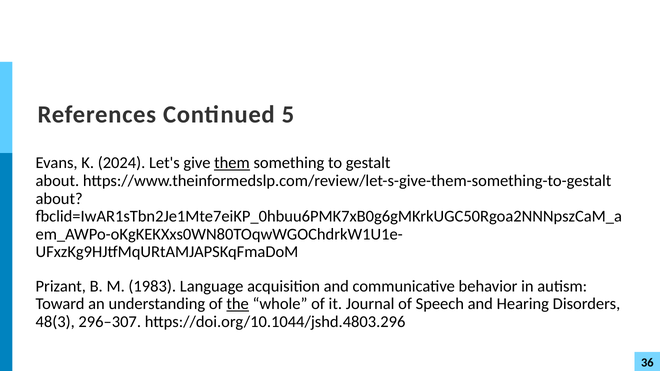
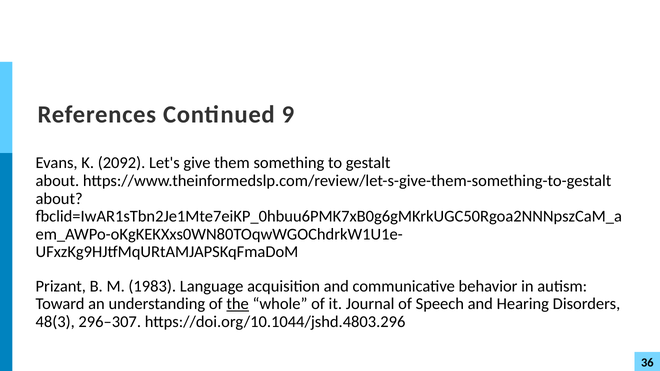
5: 5 -> 9 (288, 115)
2024: 2024 -> 2092 (122, 163)
them underline: present -> none (232, 163)
